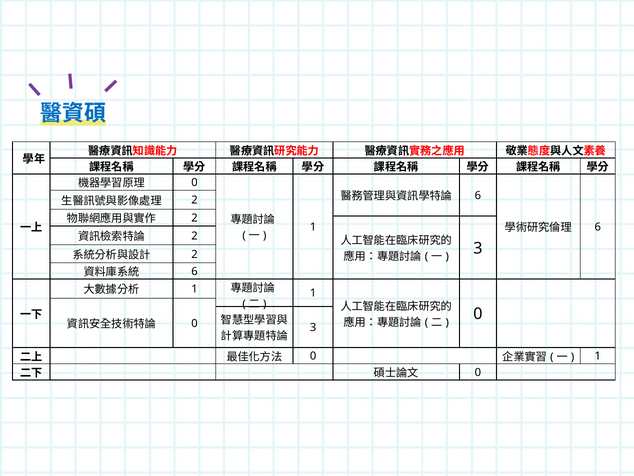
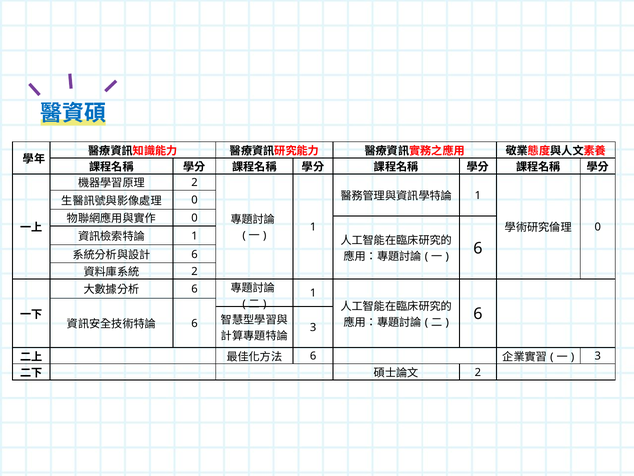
0: 0 -> 2 (194, 183)
6: 6 -> 1 (478, 195)
2: 2 -> 0 (194, 200)
2: 2 -> 0 (194, 218)
6: 6 -> 0 (598, 227)
2: 2 -> 1 (194, 236)
2: 2 -> 6 (194, 254)
3: 3 -> 6 (478, 248)
6: 6 -> 2 (194, 271)
1: 1 -> 6 (194, 289)
0: 0 -> 6 (478, 314)
0: 0 -> 6 (194, 323)
0: 0 -> 6 (313, 356)
1: 1 -> 3 (598, 356)
0: 0 -> 2 (478, 372)
